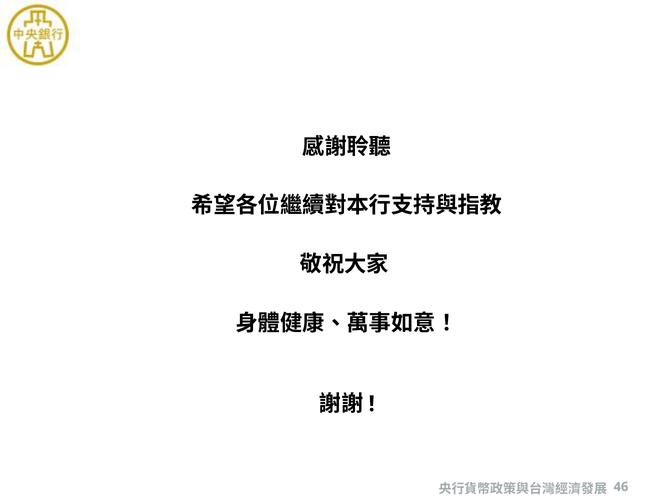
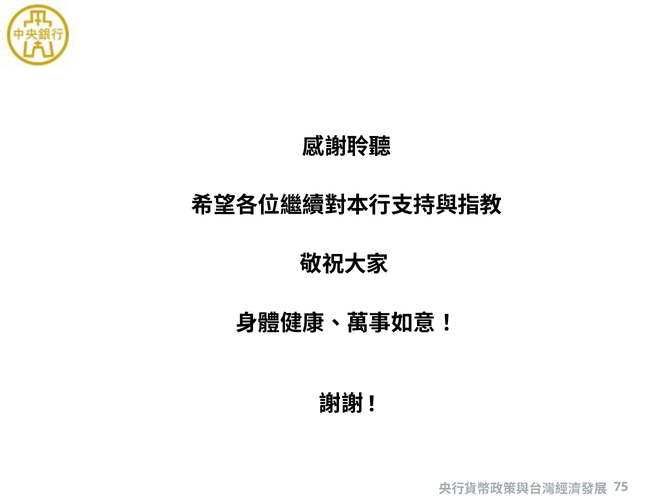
46: 46 -> 75 (621, 486)
